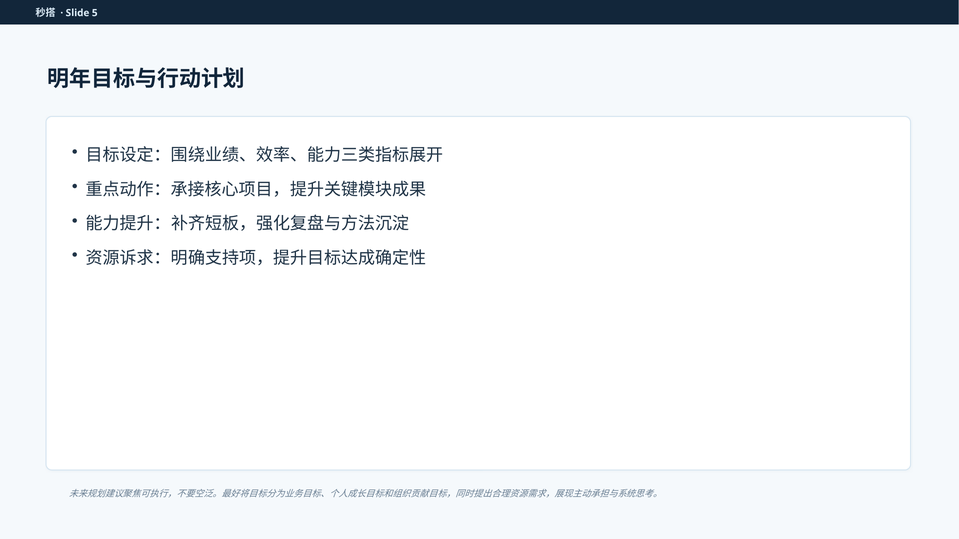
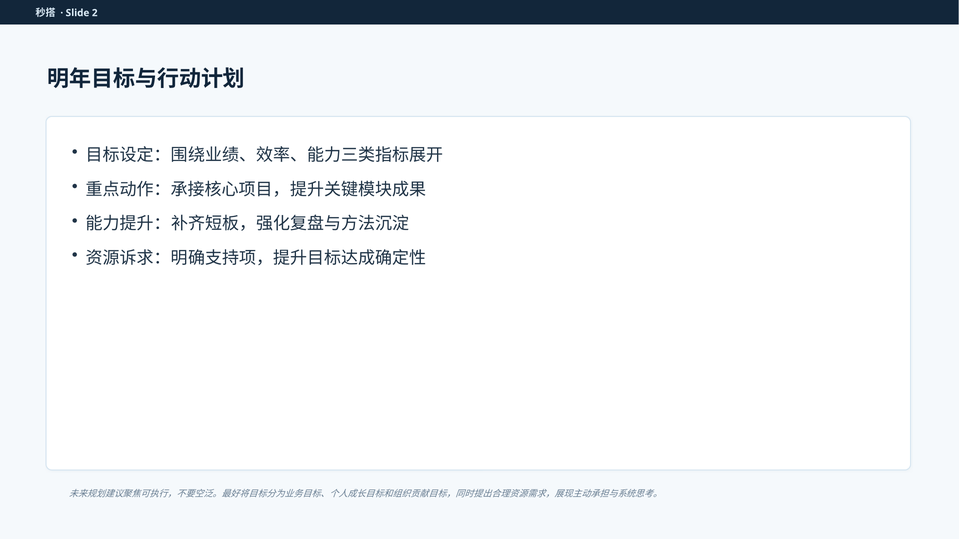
5: 5 -> 2 (95, 13)
